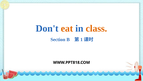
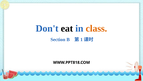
eat colour: orange -> black (67, 28)
